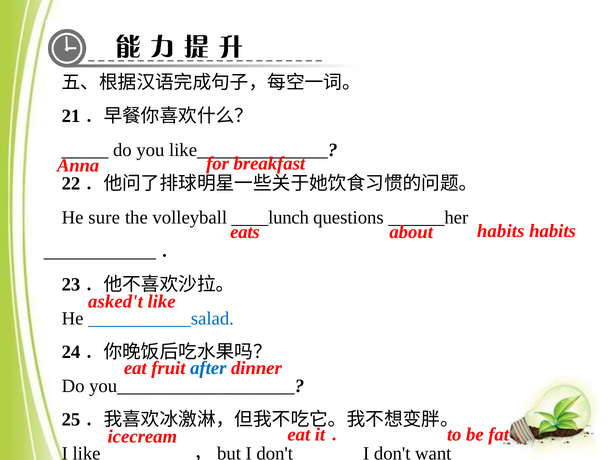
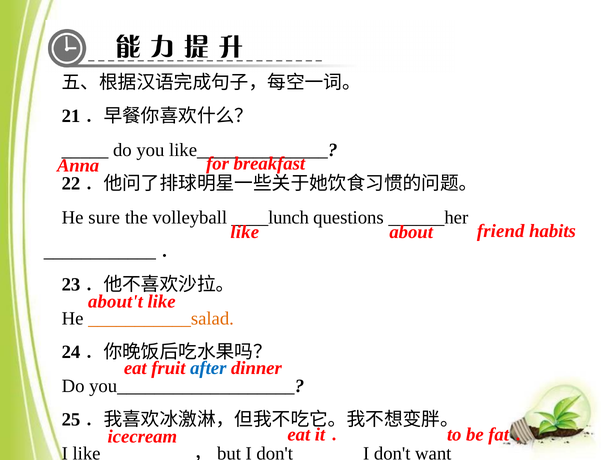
eats: eats -> like (245, 232)
about habits: habits -> friend (501, 231)
asked't: asked't -> about't (115, 302)
___________salad colour: blue -> orange (161, 318)
